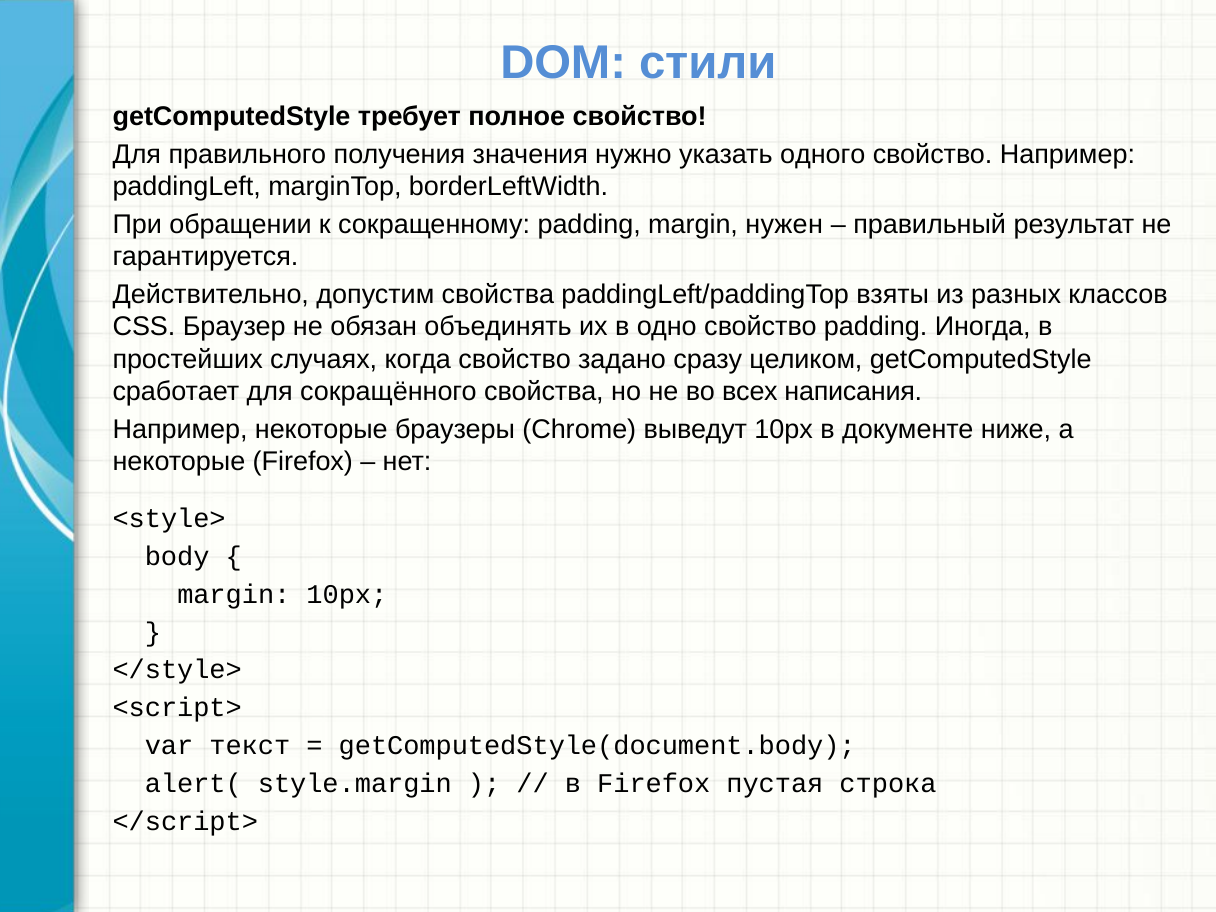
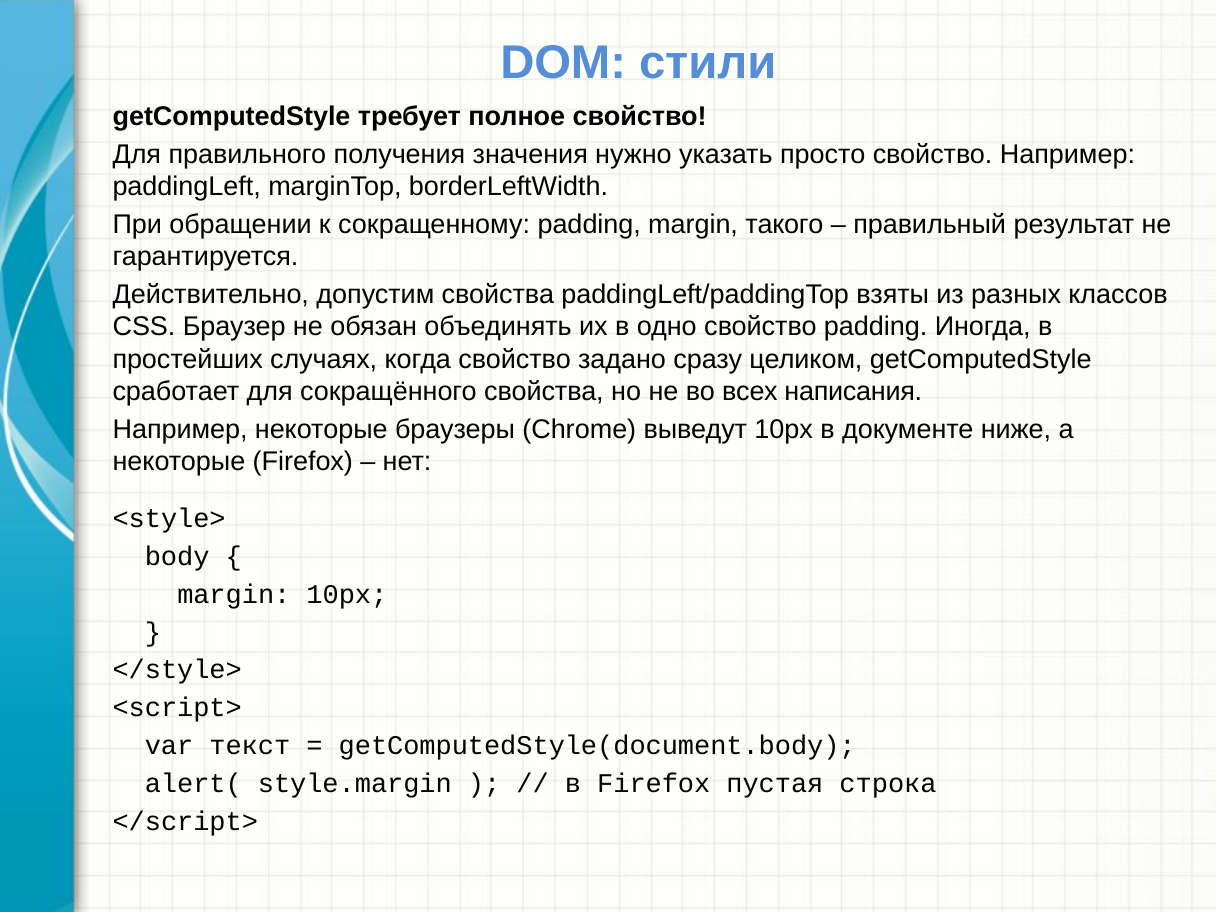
одного: одного -> просто (823, 154)
нужен: нужен -> такого (784, 224)
